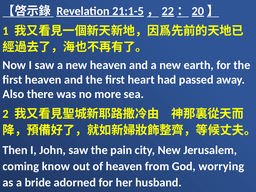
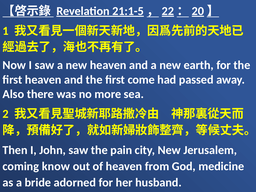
heart: heart -> come (141, 80)
worrying: worrying -> medicine (221, 166)
